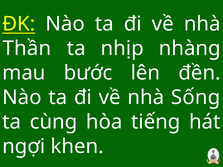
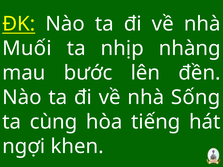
Thần: Thần -> Muối (27, 48)
